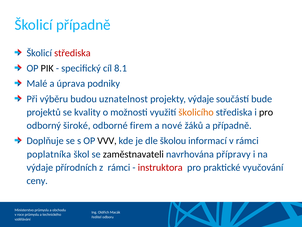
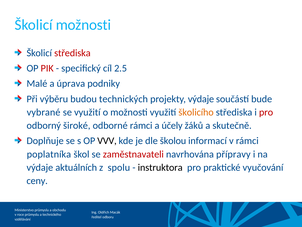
Školicí případně: případně -> možnosti (83, 25)
PIK colour: black -> red (47, 68)
8.1: 8.1 -> 2.5 (121, 68)
uznatelnost: uznatelnost -> technických (123, 99)
projektů: projektů -> vybrané (44, 112)
se kvality: kvality -> využití (87, 112)
pro colour: black -> red (266, 112)
odborné firem: firem -> rámci (141, 125)
nové: nové -> účely (172, 125)
a případně: případně -> skutečně (232, 125)
zaměstnavateli colour: black -> red (133, 154)
přírodních: přírodních -> aktuálních (76, 167)
z rámci: rámci -> spolu (119, 167)
instruktora colour: red -> black (160, 167)
